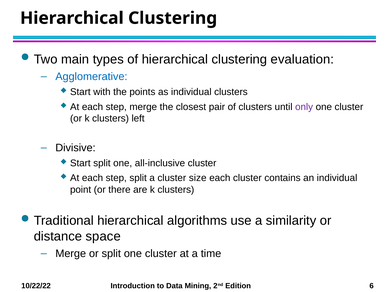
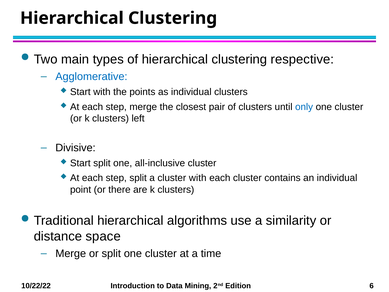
evaluation: evaluation -> respective (302, 59)
only colour: purple -> blue (304, 107)
cluster size: size -> with (198, 178)
